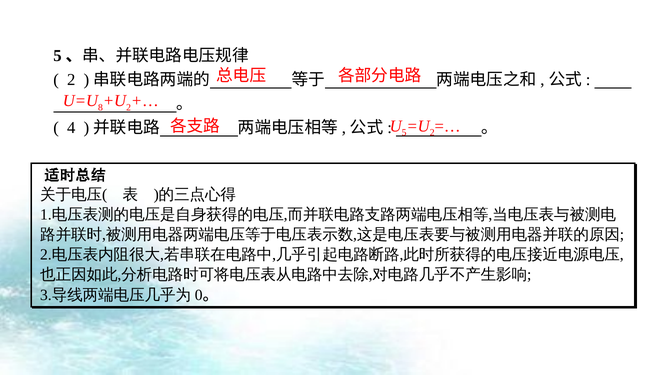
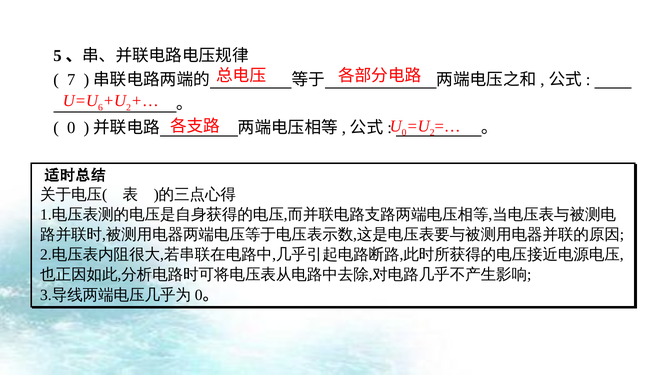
2: 2 -> 7 (71, 80)
8: 8 -> 6 (100, 107)
5: 5 -> 0 (404, 132)
4: 4 -> 0 (71, 128)
